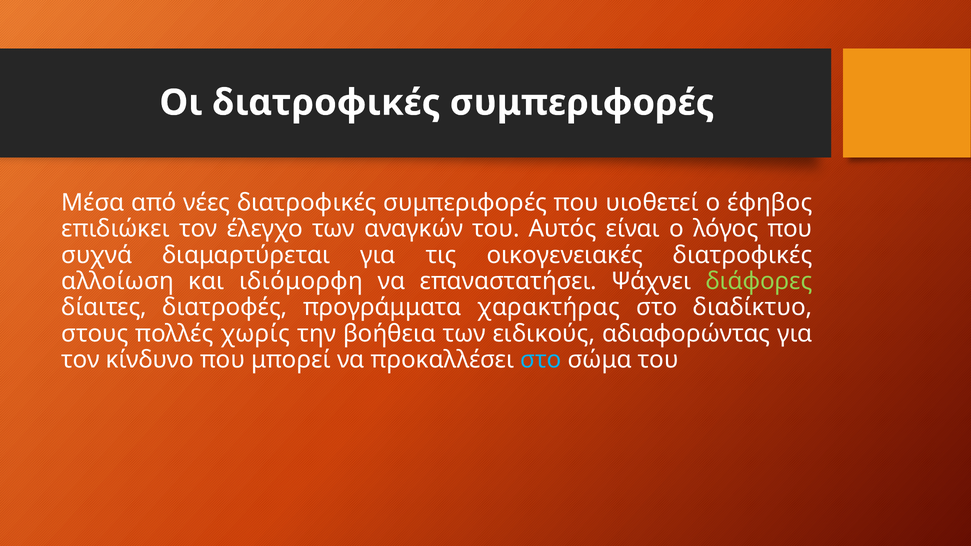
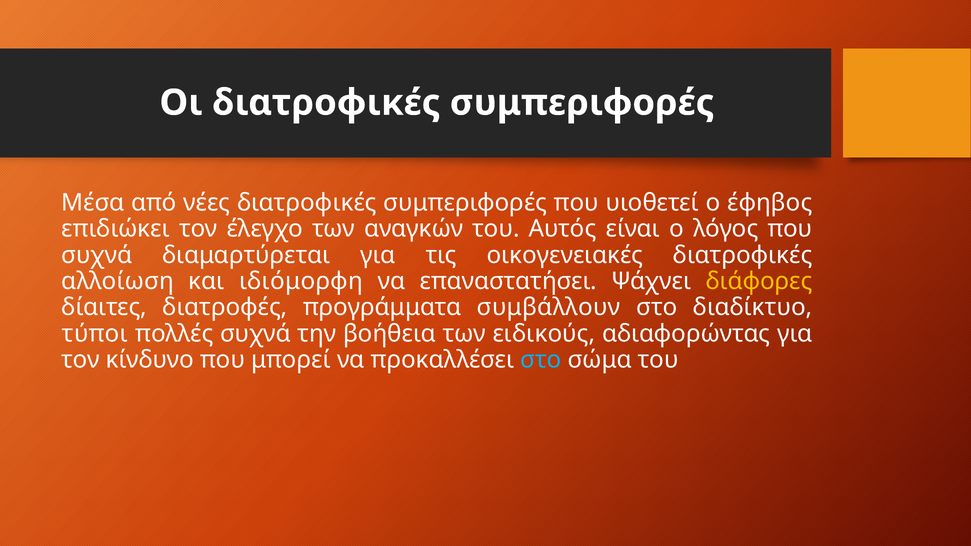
διάφορες colour: light green -> yellow (759, 281)
χαρακτήρας: χαρακτήρας -> συμβάλλουν (549, 308)
στους: στους -> τύποι (95, 334)
πολλές χωρίς: χωρίς -> συχνά (255, 334)
